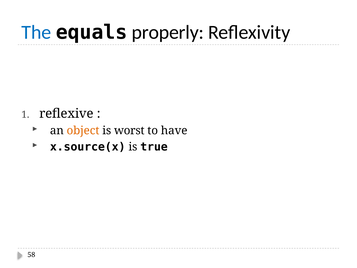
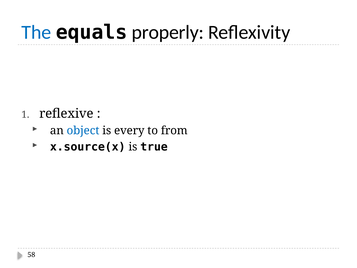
object colour: orange -> blue (83, 130)
worst: worst -> every (129, 130)
have: have -> from (174, 130)
